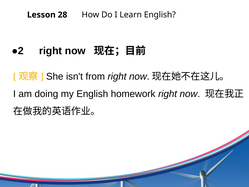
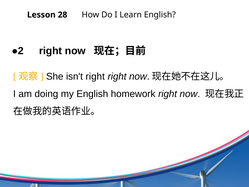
isn't from: from -> right (95, 76)
